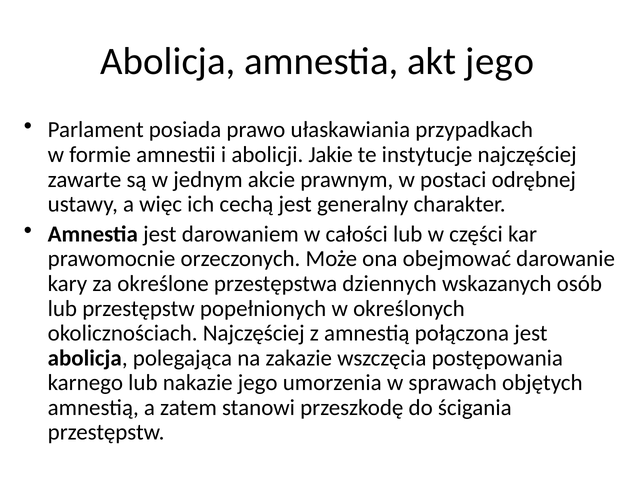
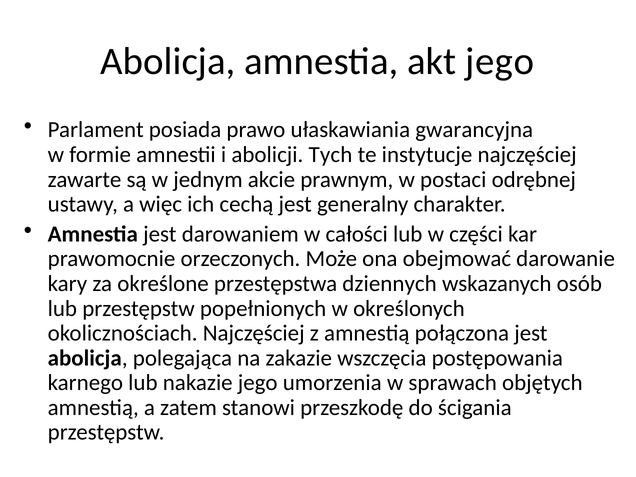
przypadkach: przypadkach -> gwarancyjna (474, 130)
Jakie: Jakie -> Tych (330, 155)
